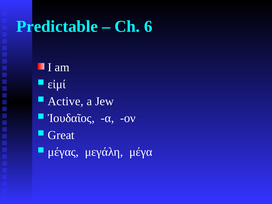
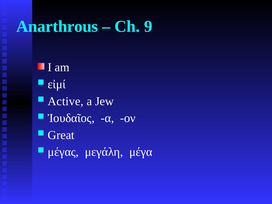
Predictable: Predictable -> Anarthrous (57, 26)
6: 6 -> 9 (148, 26)
